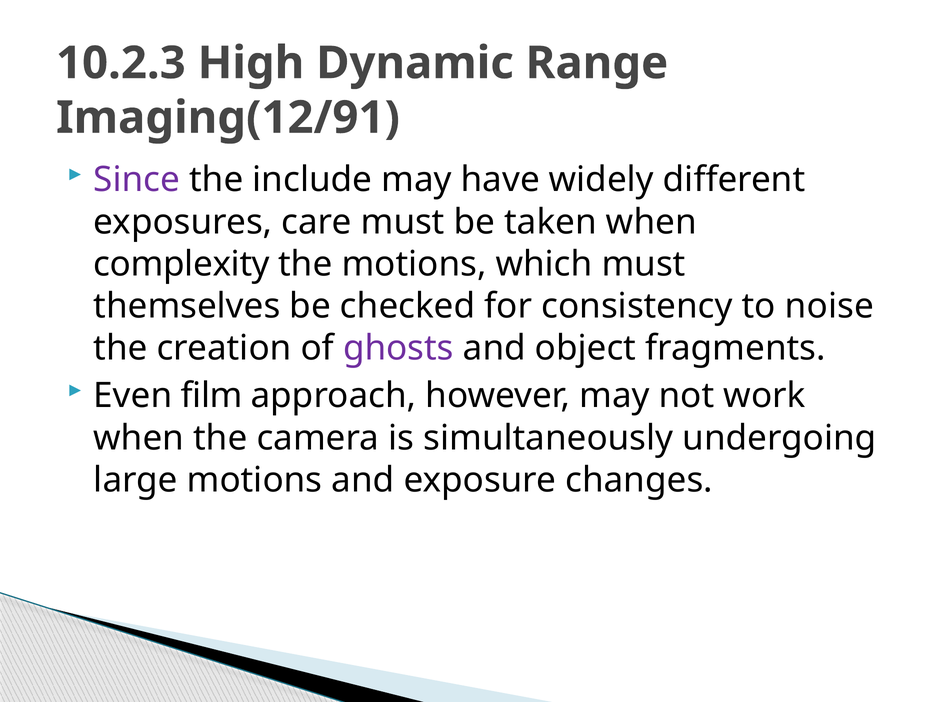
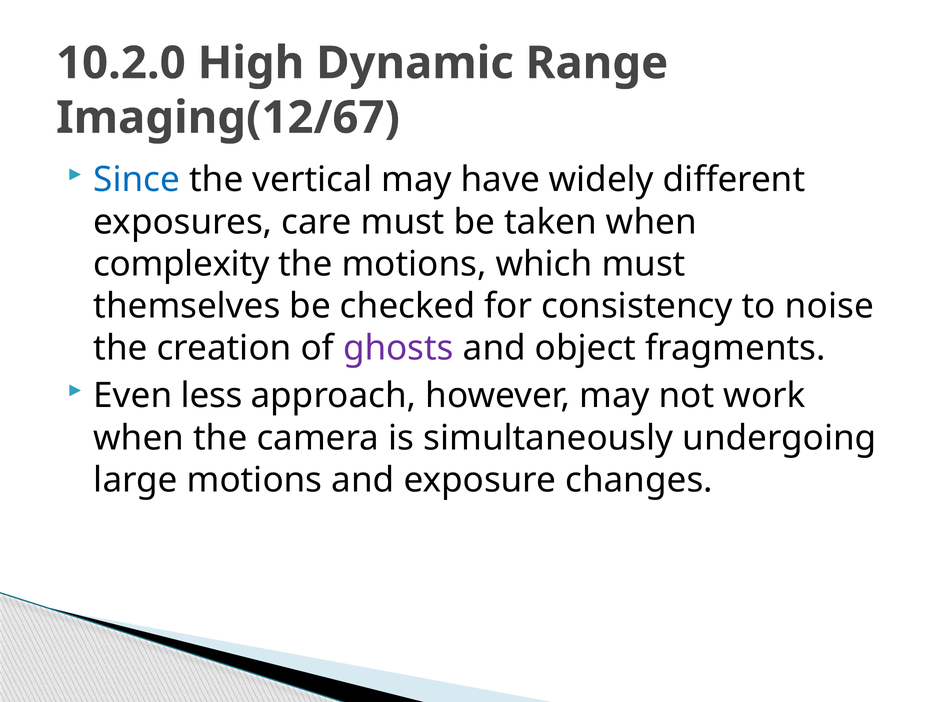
10.2.3: 10.2.3 -> 10.2.0 (121, 63)
Imaging(12/91: Imaging(12/91 -> Imaging(12/67 (228, 118)
Since colour: purple -> blue (137, 180)
include: include -> vertical (312, 180)
film: film -> less (212, 396)
